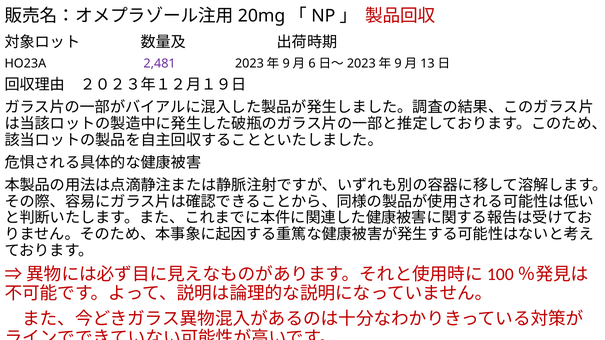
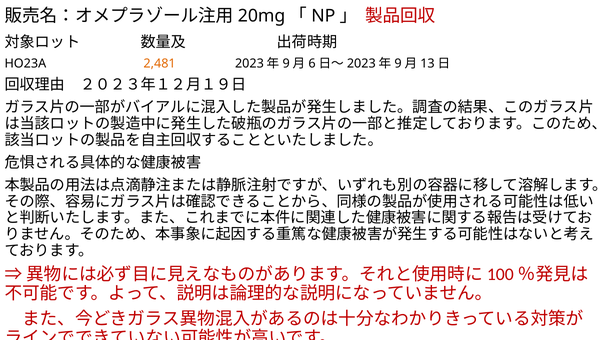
2,481 colour: purple -> orange (160, 64)
